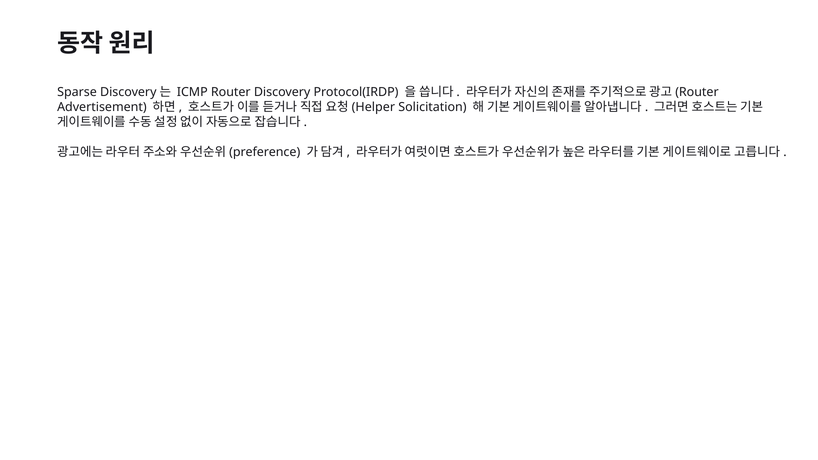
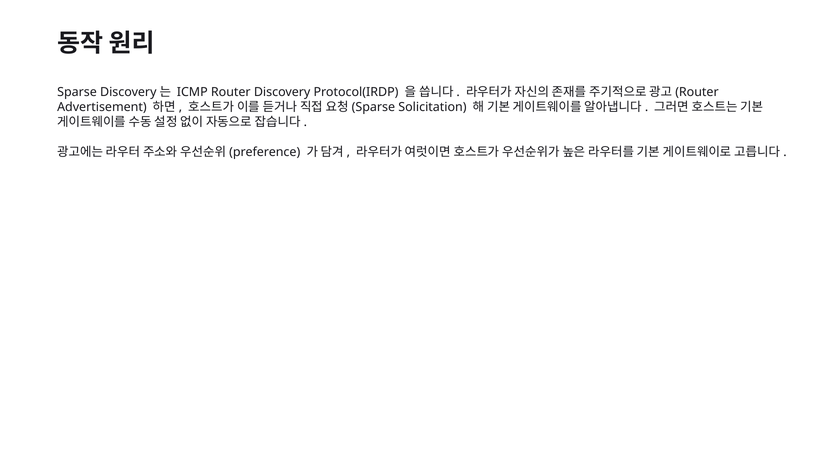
Helper: Helper -> Sparse (373, 107)
